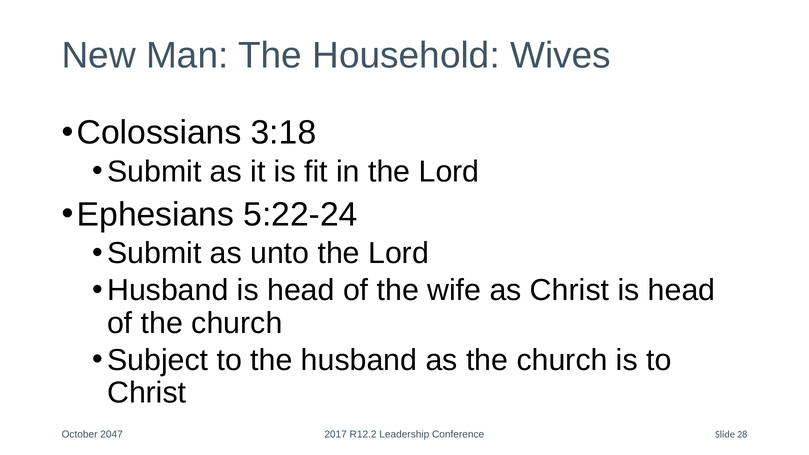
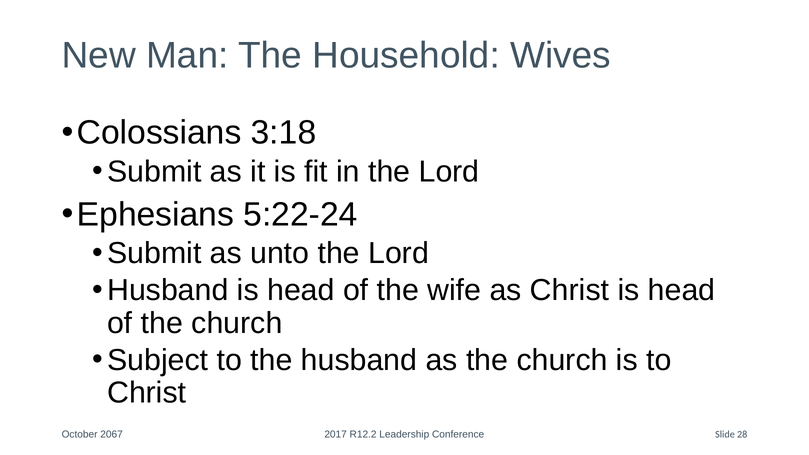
2047: 2047 -> 2067 (112, 435)
